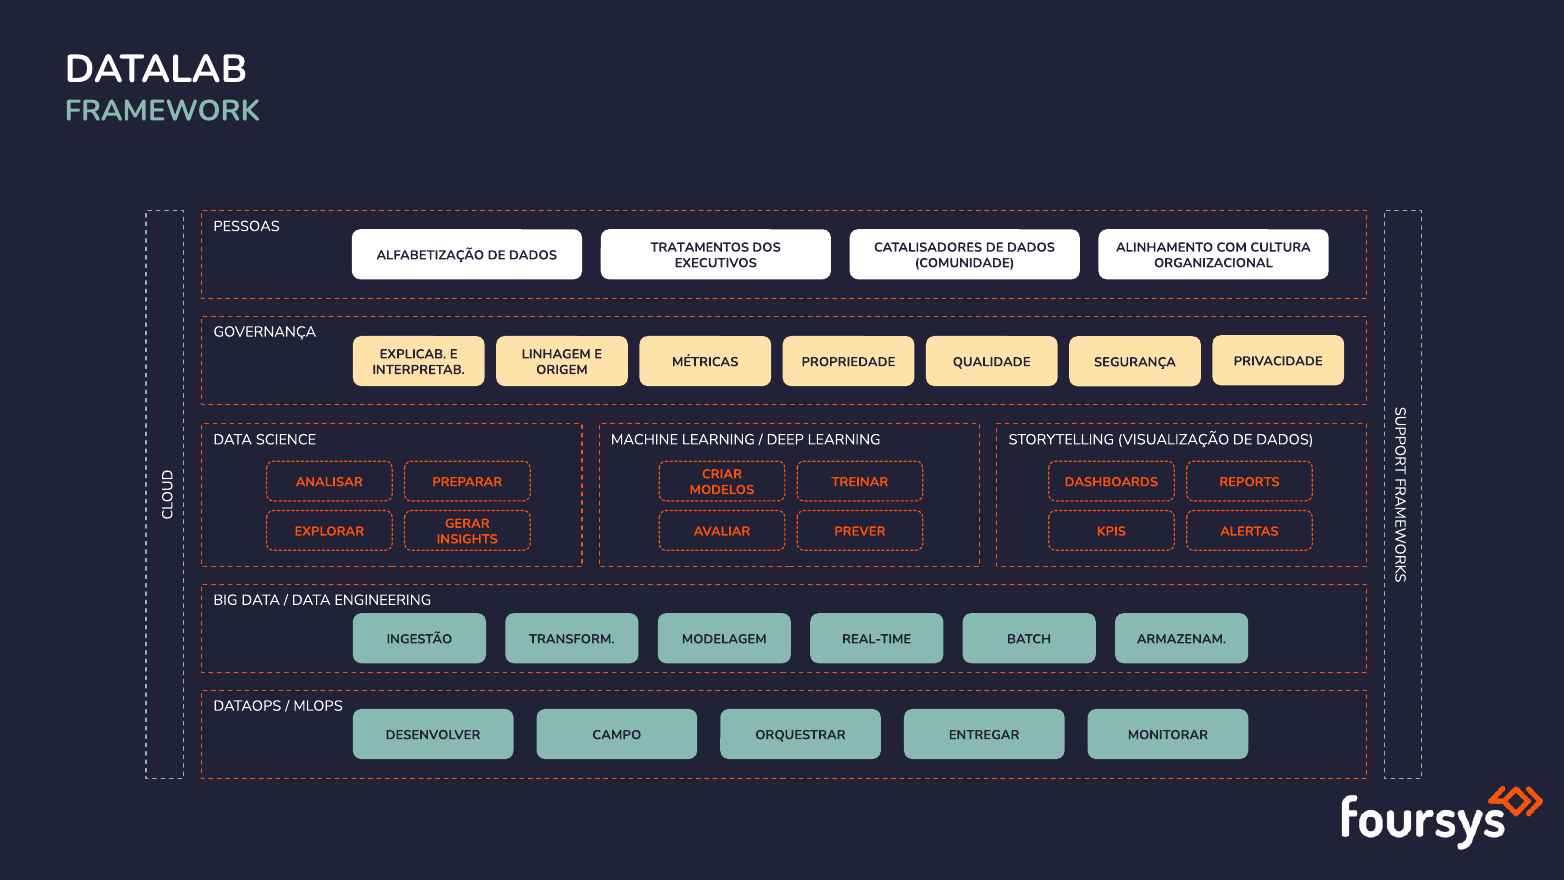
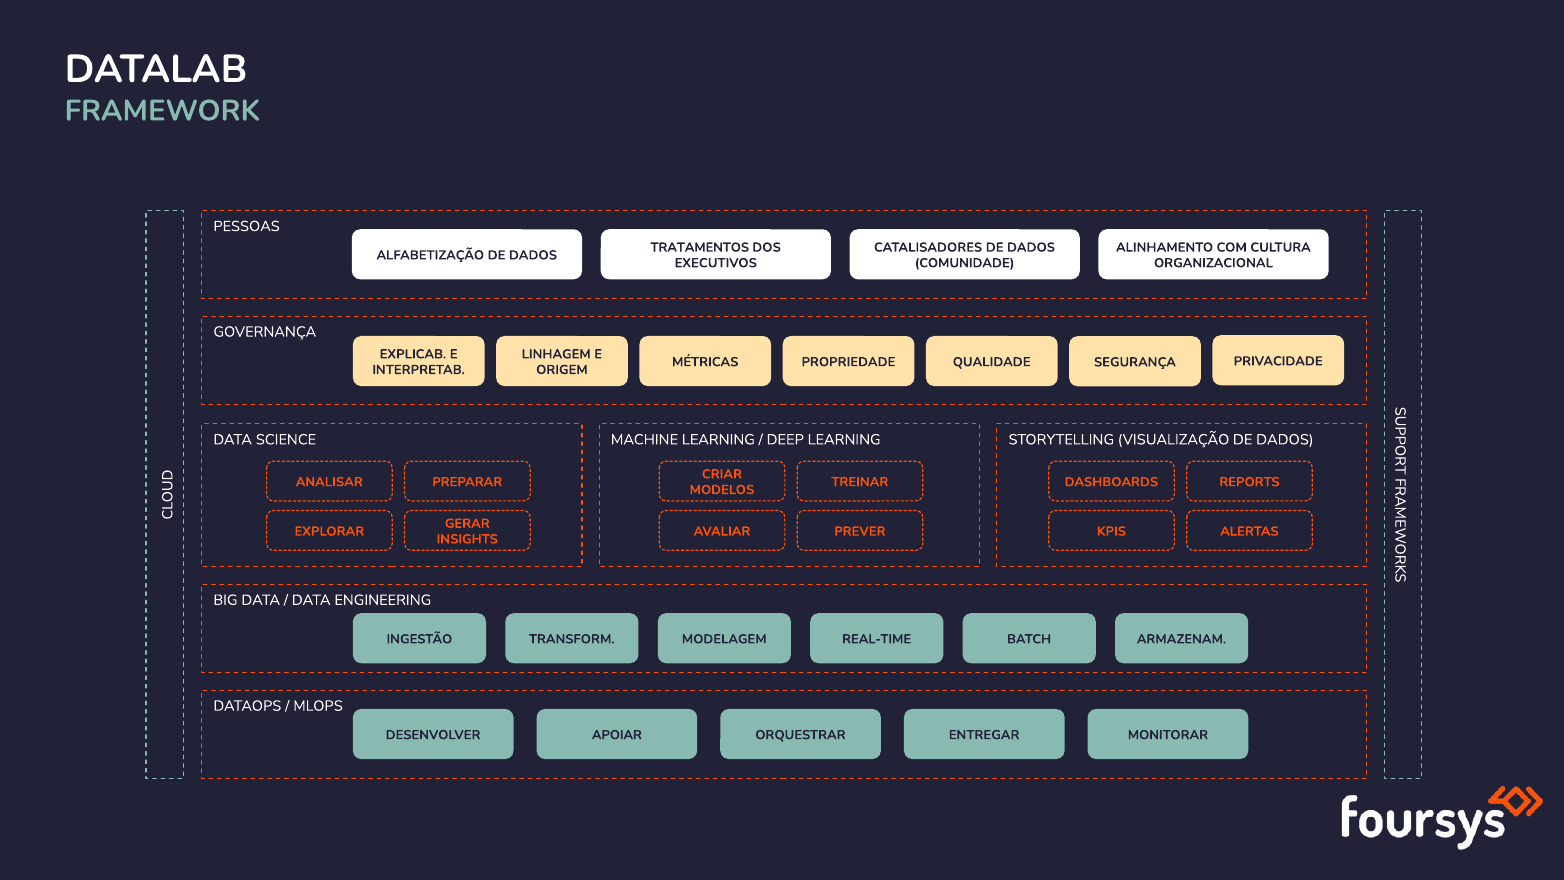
CAMPO: CAMPO -> APOIAR (617, 735)
